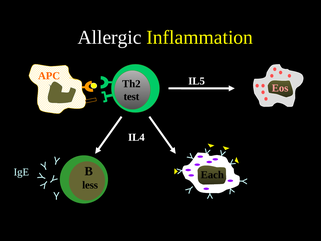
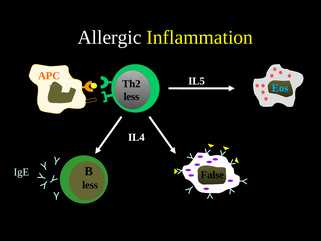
Eos colour: pink -> light blue (280, 88)
test: test -> less (131, 97)
Each: Each -> False (212, 175)
